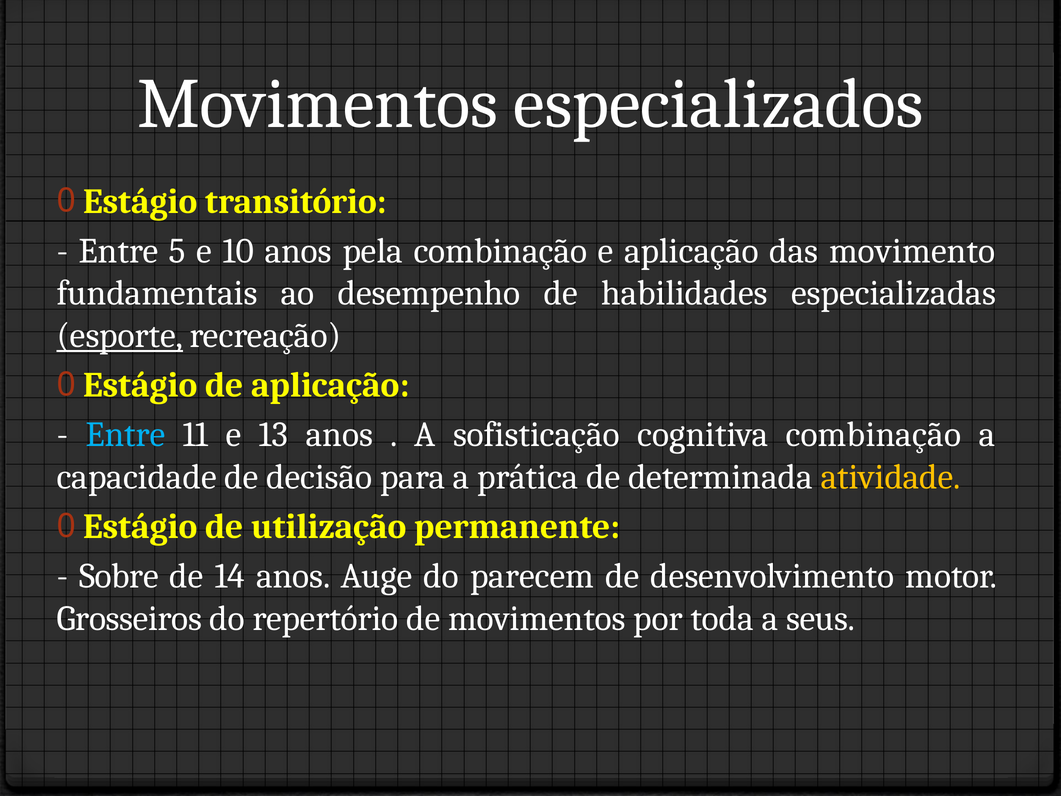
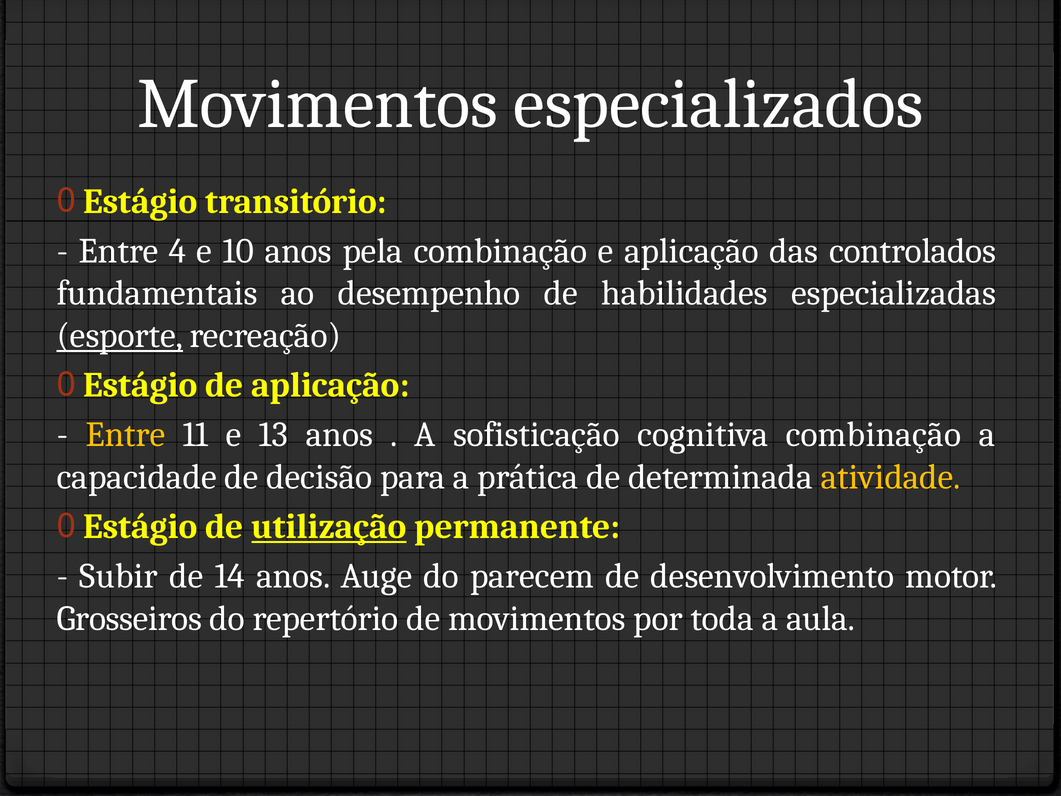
5: 5 -> 4 (177, 251)
movimento: movimento -> controlados (912, 251)
Entre colour: light blue -> yellow (125, 435)
utilização underline: none -> present (329, 527)
Sobre: Sobre -> Subir (119, 576)
seus: seus -> aula (820, 619)
